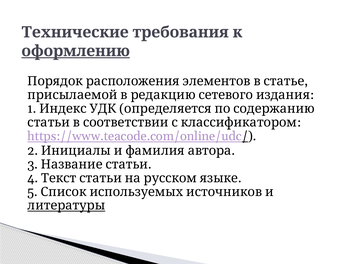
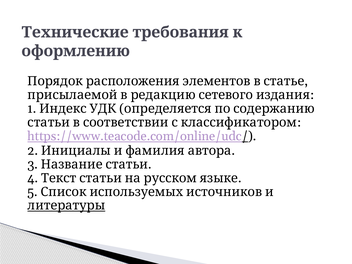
оформлению underline: present -> none (76, 51)
